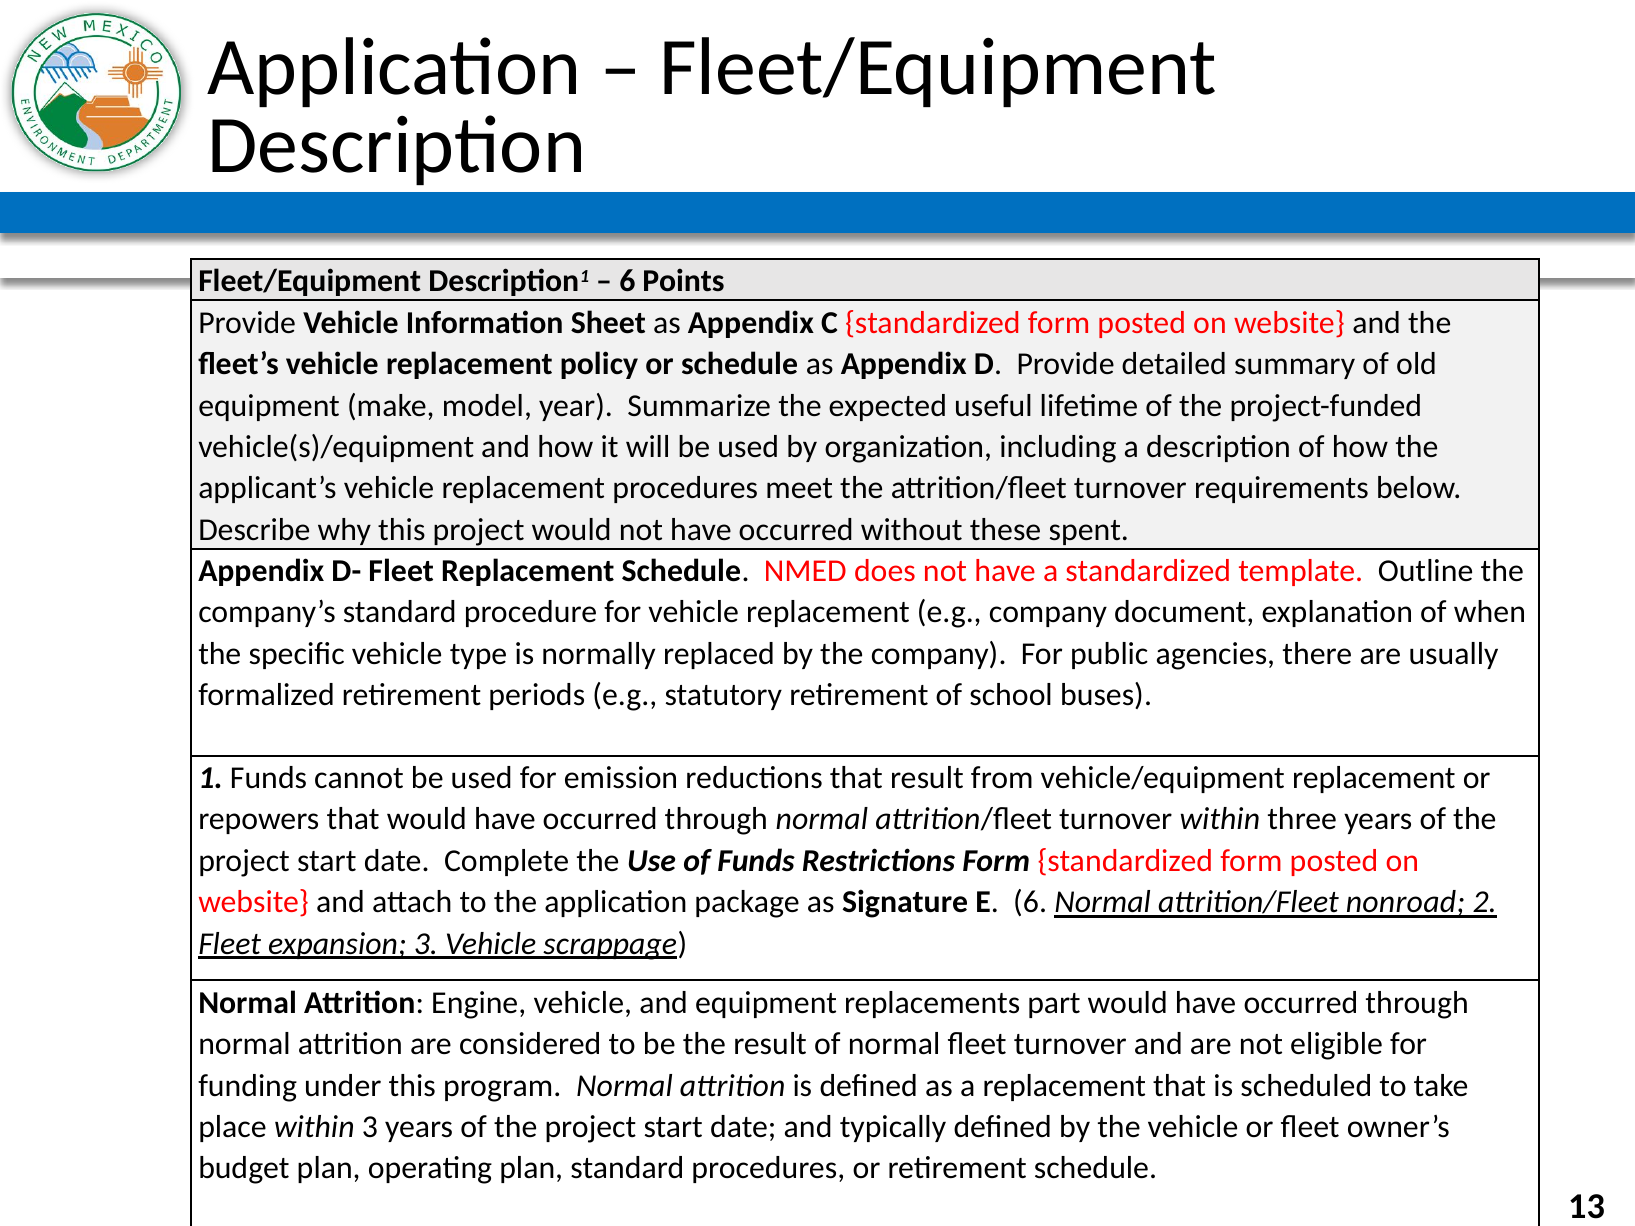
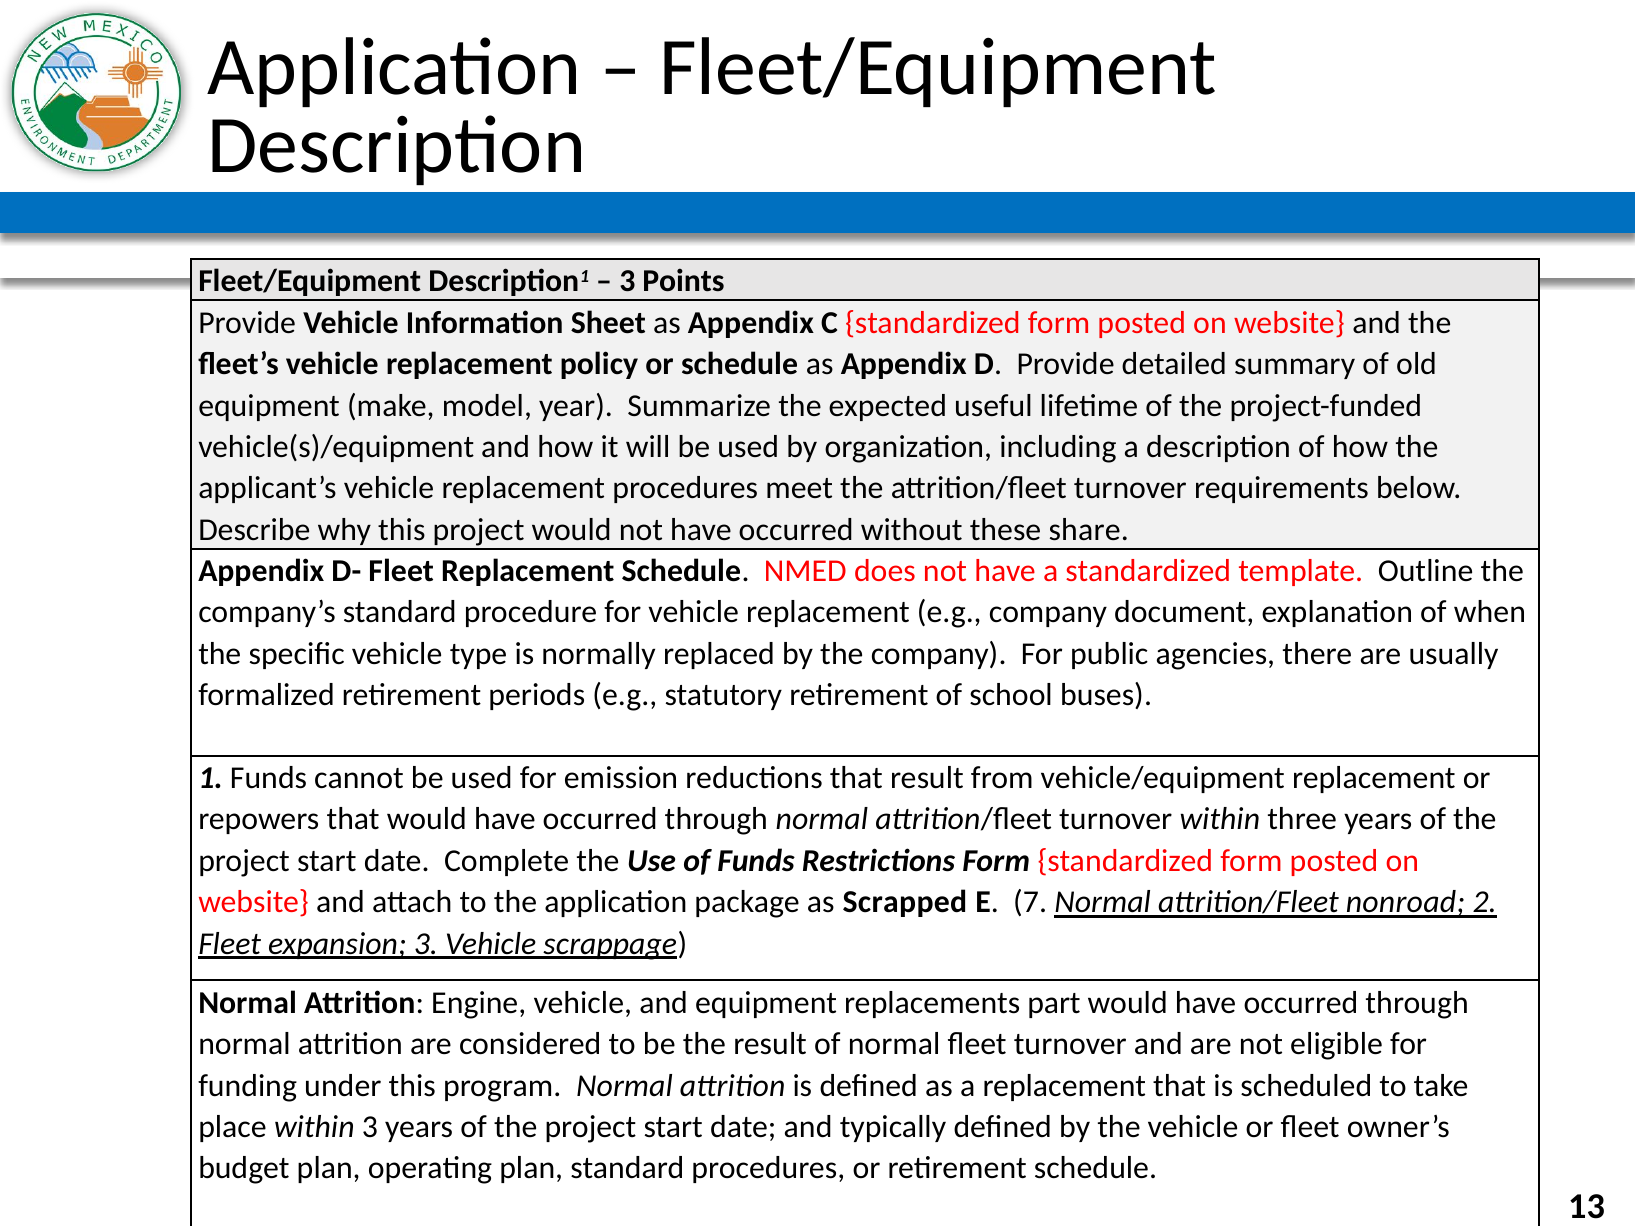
6: 6 -> 3 (627, 281)
spent: spent -> share (1089, 530)
Signature: Signature -> Scrapped (905, 902)
E 6: 6 -> 7 (1030, 902)
